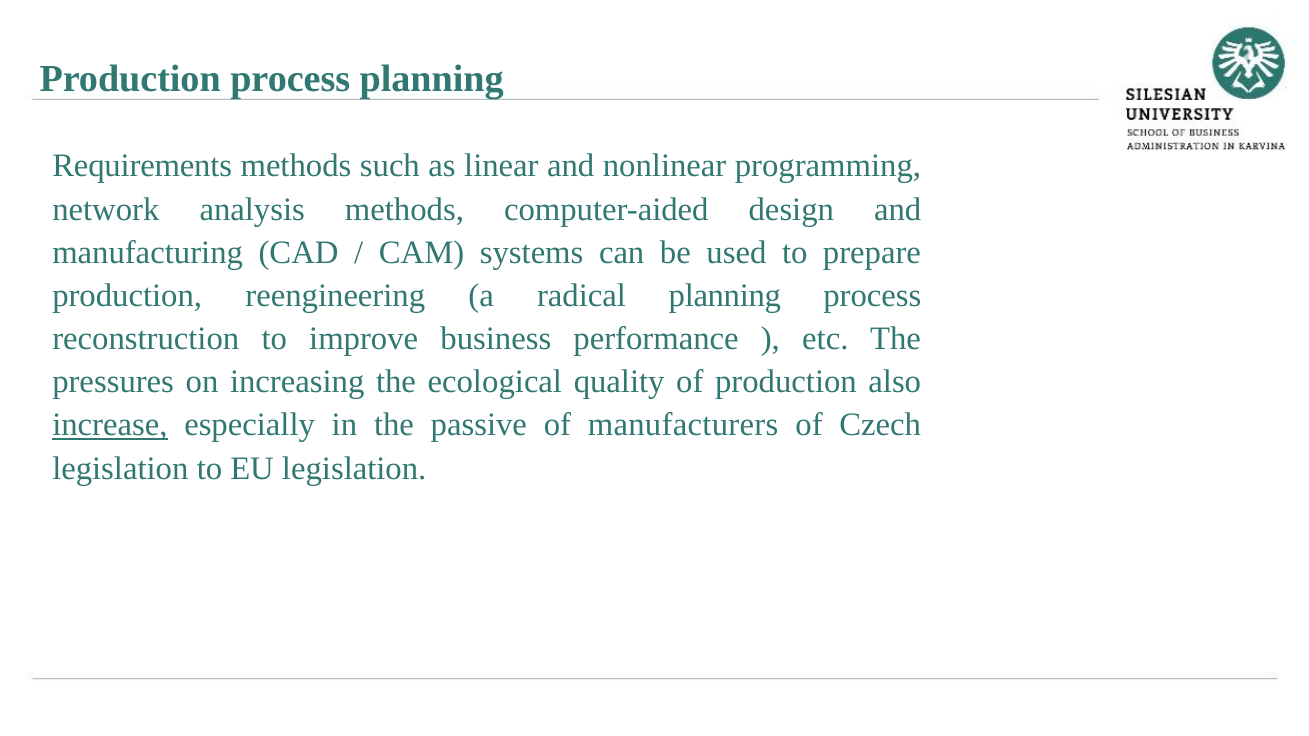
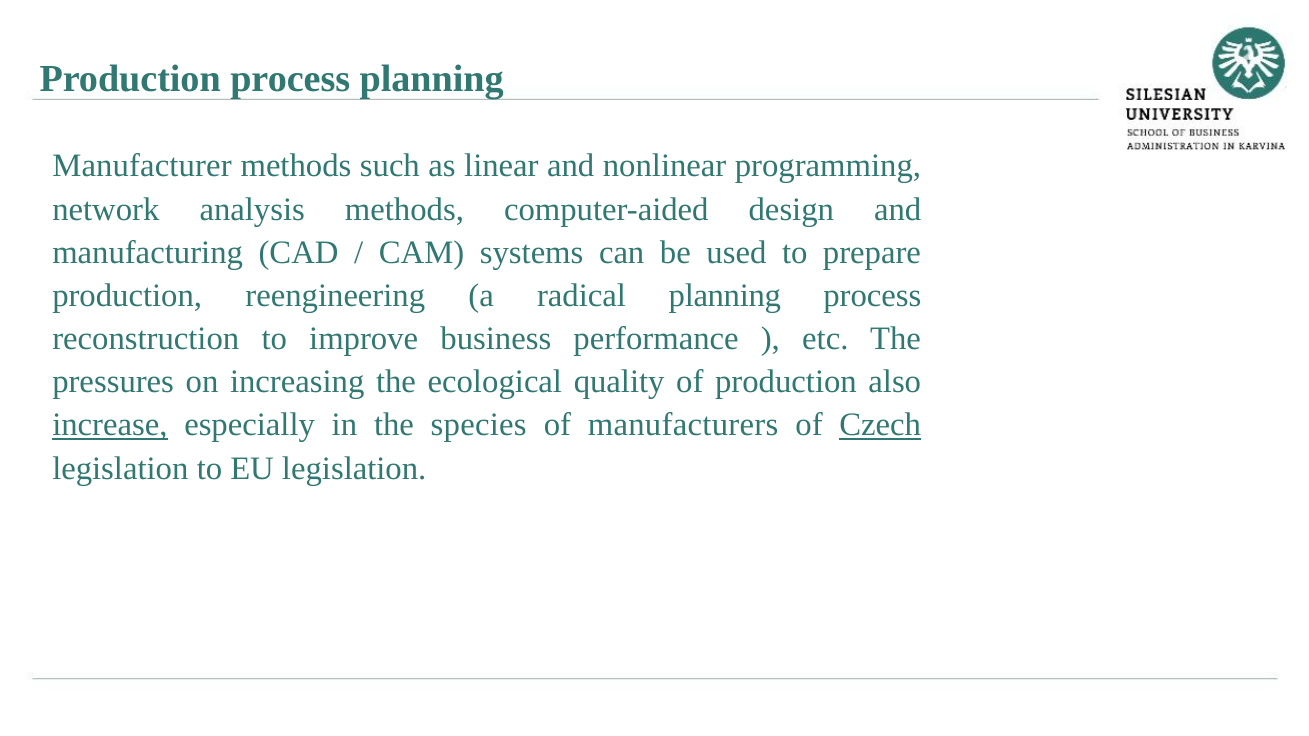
Requirements: Requirements -> Manufacturer (142, 166)
passive: passive -> species (479, 425)
Czech underline: none -> present (880, 425)
